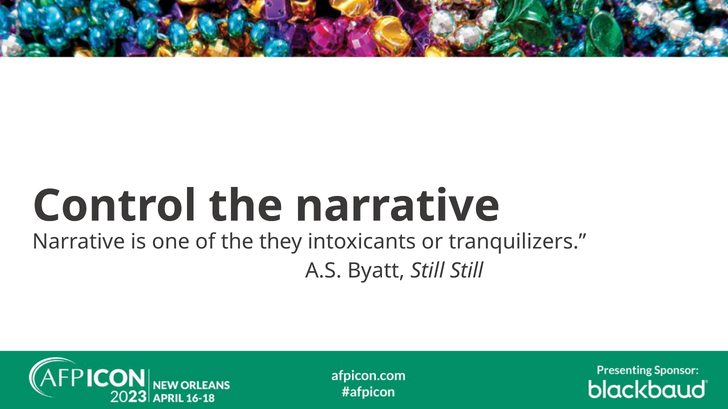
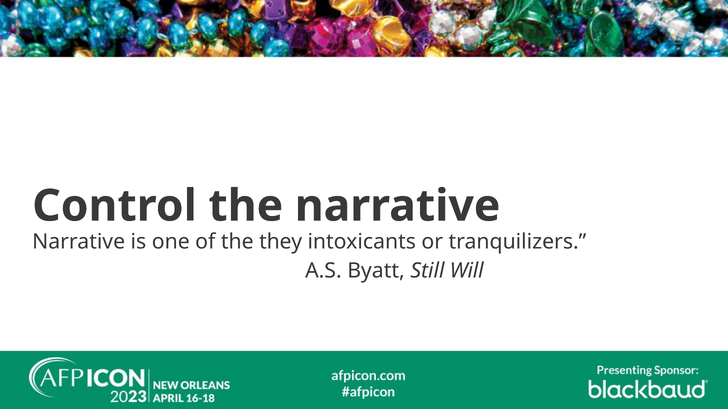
Still Still: Still -> Will (467, 271)
